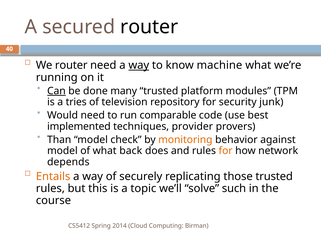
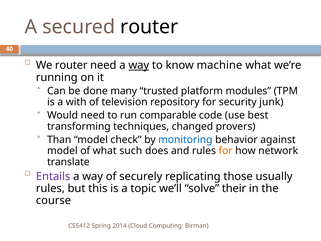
Can underline: present -> none (56, 91)
tries: tries -> with (76, 102)
implemented: implemented -> transforming (79, 126)
provider: provider -> changed (192, 126)
monitoring colour: orange -> blue (185, 140)
back: back -> such (131, 151)
depends: depends -> translate (68, 162)
Entails colour: orange -> purple (53, 176)
those trusted: trusted -> usually (274, 176)
such: such -> their (234, 188)
